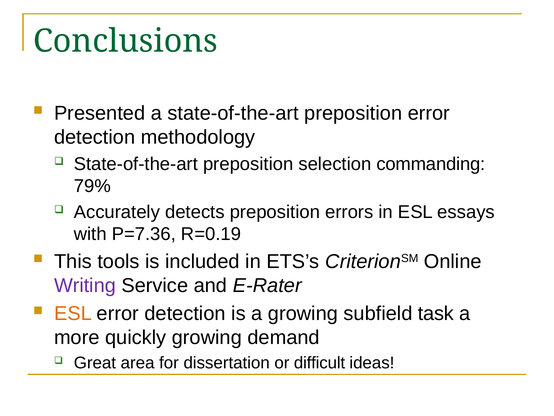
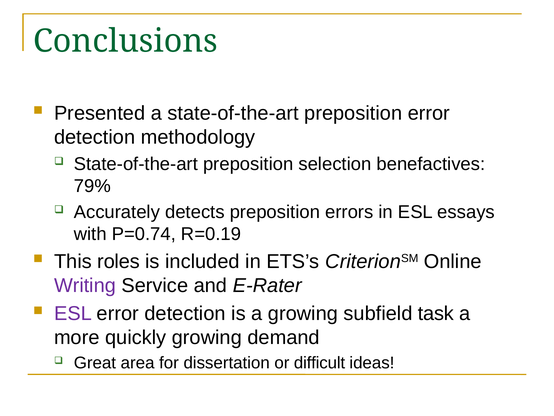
commanding: commanding -> benefactives (431, 164)
P=7.36: P=7.36 -> P=0.74 (144, 234)
tools: tools -> roles (119, 261)
ESL colour: orange -> purple (73, 313)
